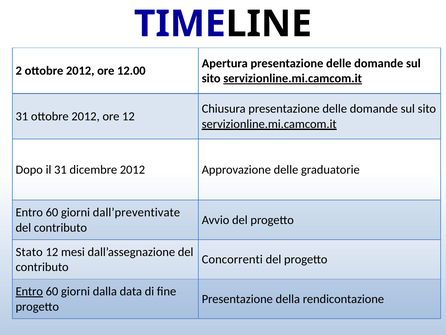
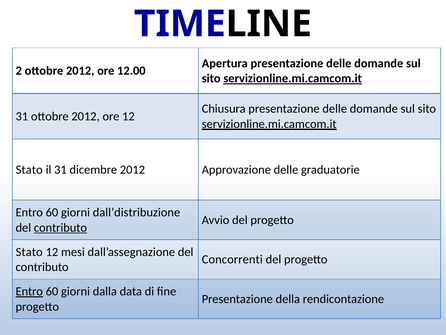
Dopo: Dopo -> Stato (29, 169)
dall’preventivate: dall’preventivate -> dall’distribuzione (136, 212)
contributo underline: none -> present (60, 227)
